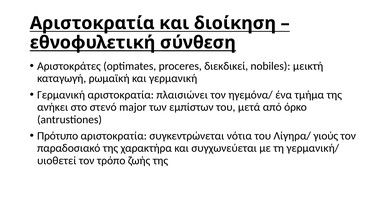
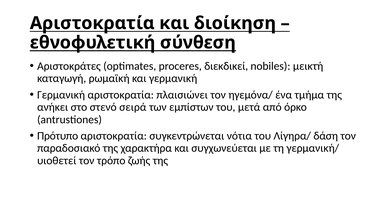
major: major -> σειρά (133, 107)
γιούς: γιούς -> δάση (326, 136)
